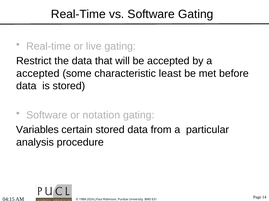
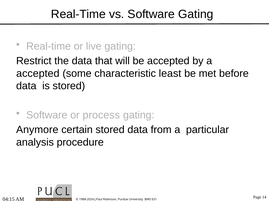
notation: notation -> process (101, 116)
Variables: Variables -> Anymore (37, 130)
